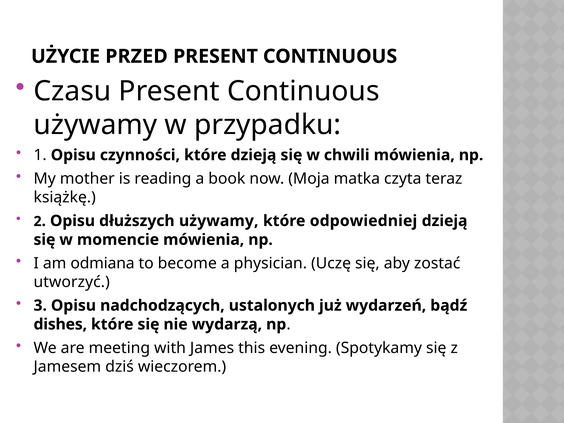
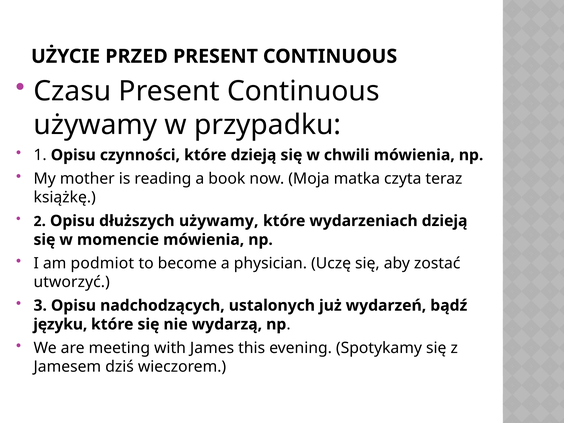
odpowiedniej: odpowiedniej -> wydarzeniach (364, 221)
odmiana: odmiana -> podmiot (102, 263)
dishes: dishes -> języku (60, 324)
